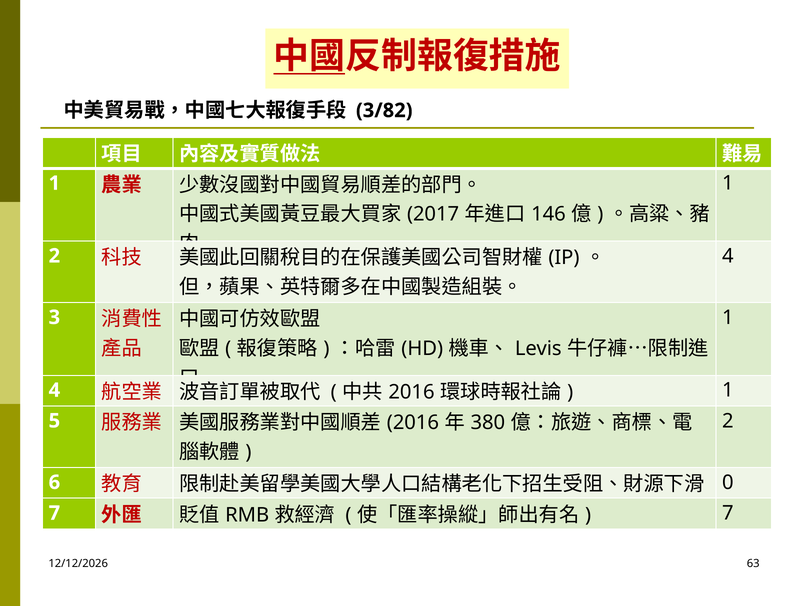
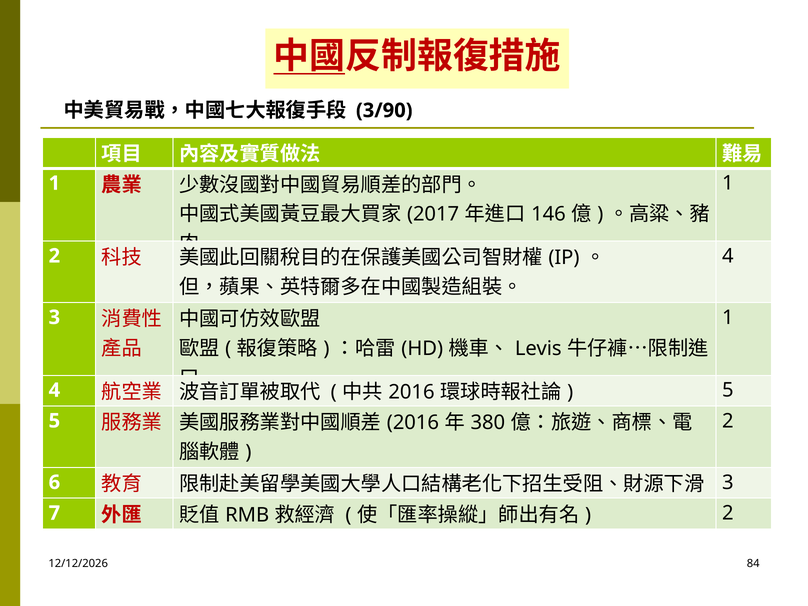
3/82: 3/82 -> 3/90 (384, 110)
1: 1 -> 5 (728, 390)
0: 0 -> 3 (728, 482)
7: 7 -> 2 (728, 513)
63: 63 -> 84 (753, 564)
